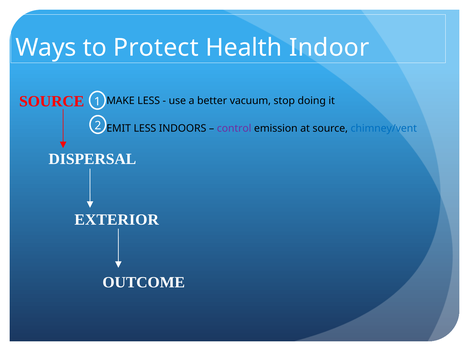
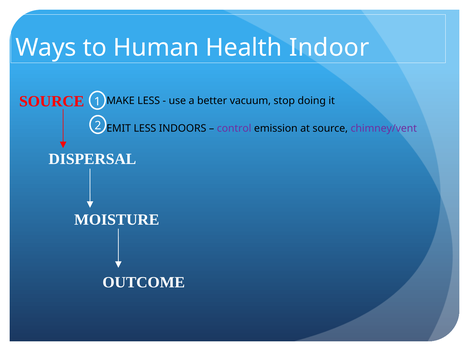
Protect: Protect -> Human (156, 48)
chimney/vent colour: blue -> purple (384, 129)
EXTERIOR: EXTERIOR -> MOISTURE (117, 220)
